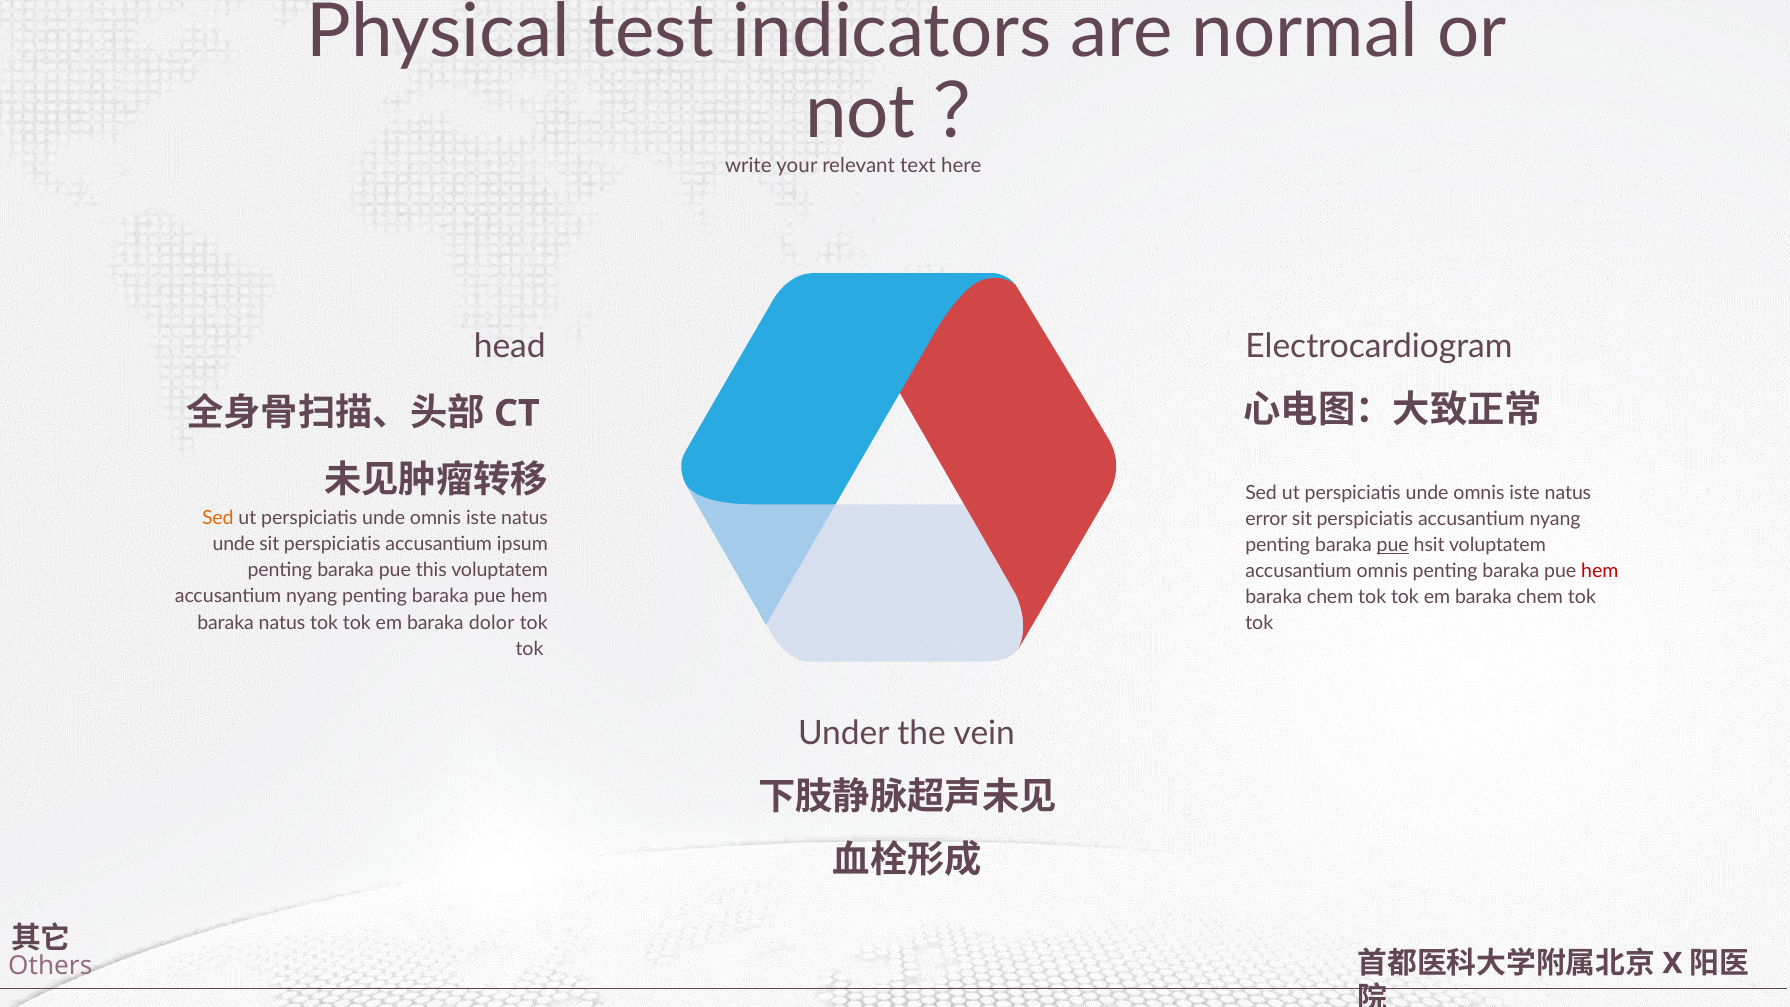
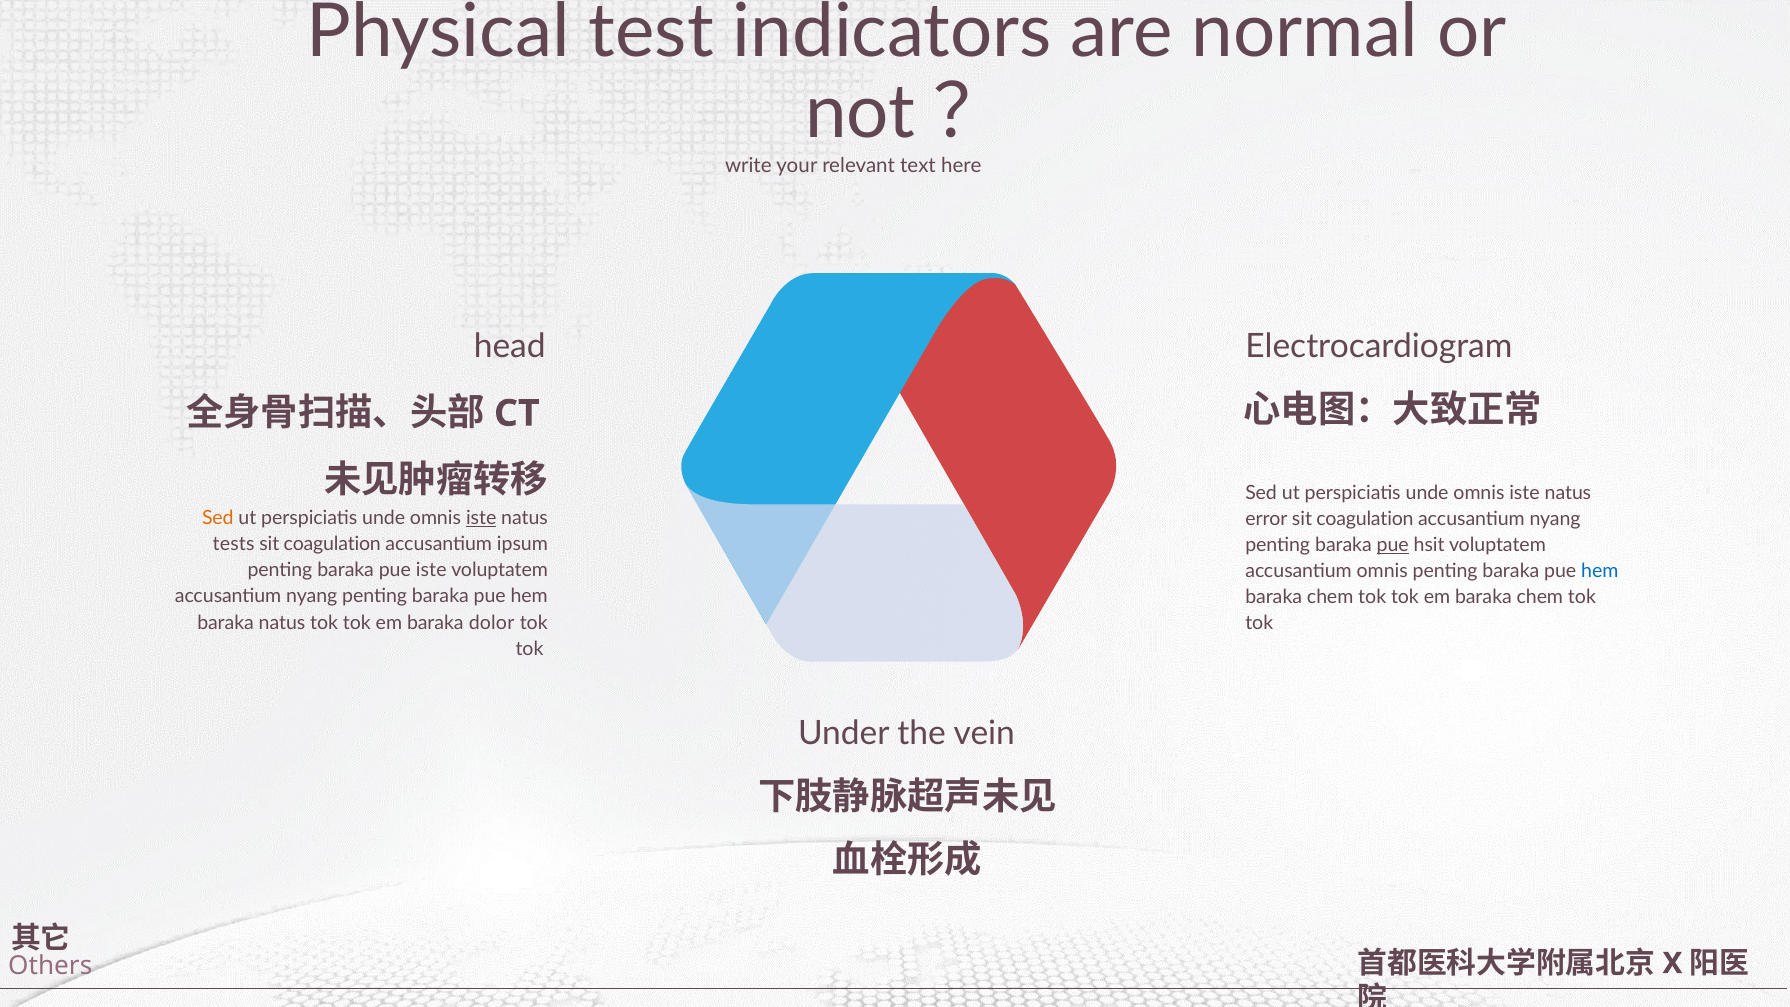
iste underline: none -> present (481, 518)
error sit perspiciatis: perspiciatis -> coagulation (1365, 519)
unde: unde -> tests (234, 544)
perspiciatis: perspiciatis -> coagulation (332, 544)
pue this: this -> iste (431, 570)
hem colour: red -> blue (1600, 571)
